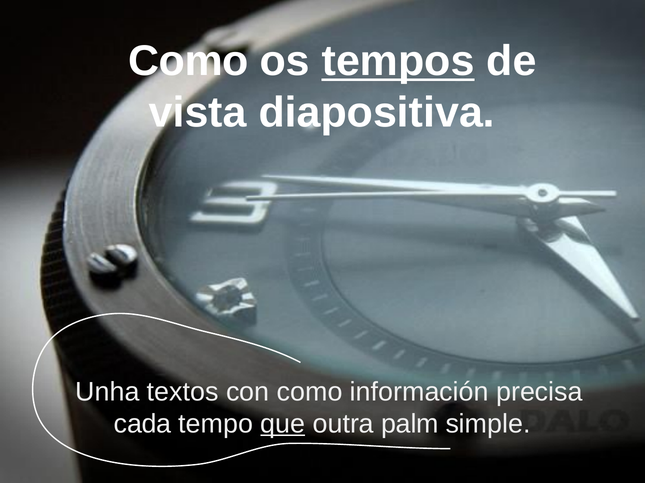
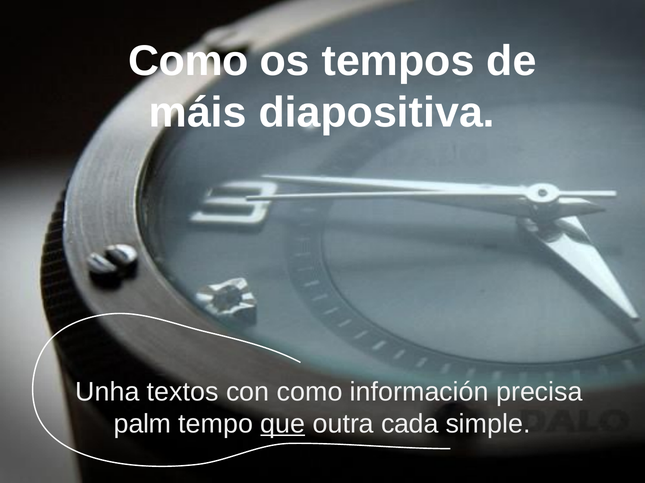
tempos underline: present -> none (398, 61)
vista: vista -> máis (198, 113)
cada: cada -> palm (143, 425)
palm: palm -> cada (410, 425)
